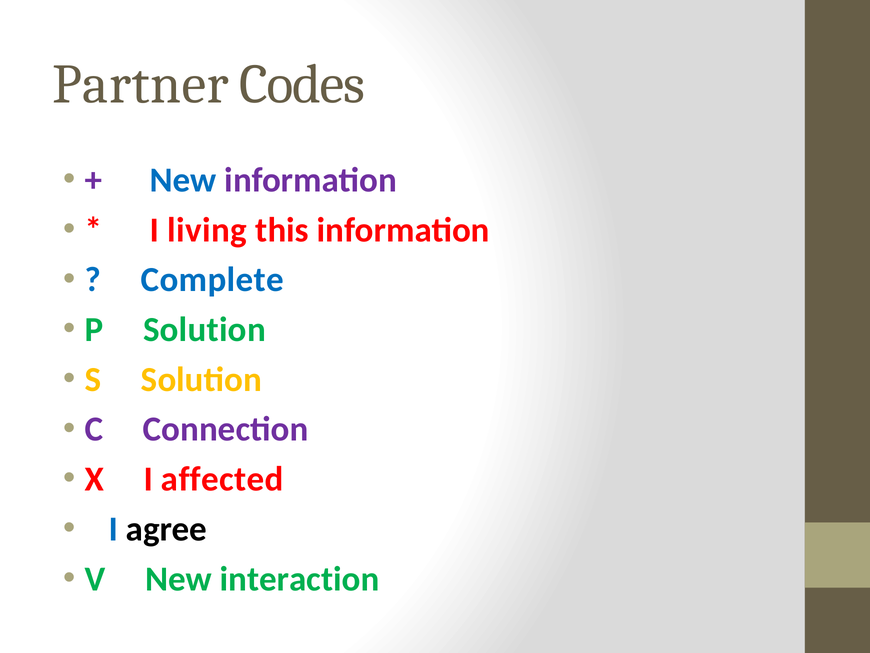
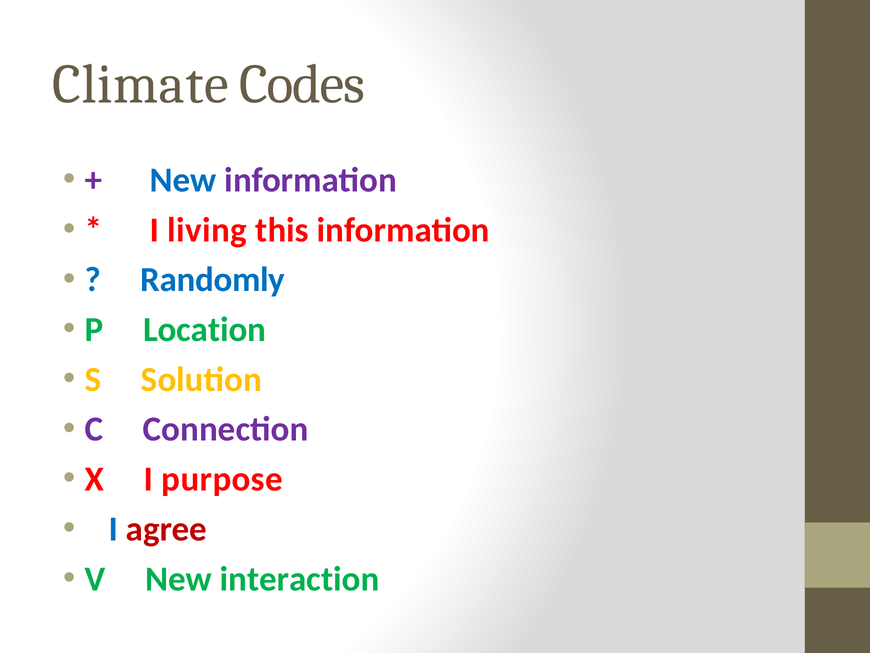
Partner: Partner -> Climate (141, 84)
Complete: Complete -> Randomly (213, 280)
P Solution: Solution -> Location (205, 329)
affected: affected -> purpose (222, 479)
agree colour: black -> red (166, 529)
